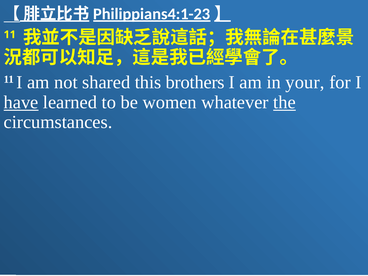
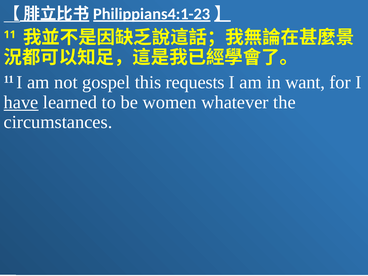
shared: shared -> gospel (106, 82)
brothers: brothers -> requests (195, 82)
your: your -> want (305, 82)
the underline: present -> none (284, 102)
